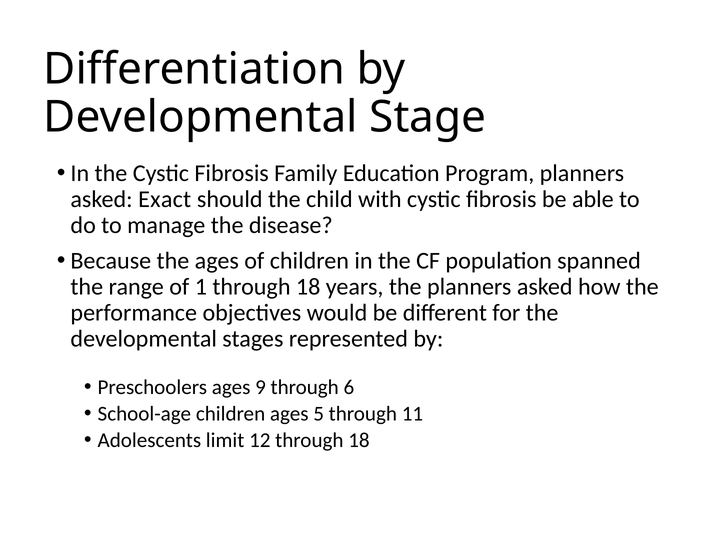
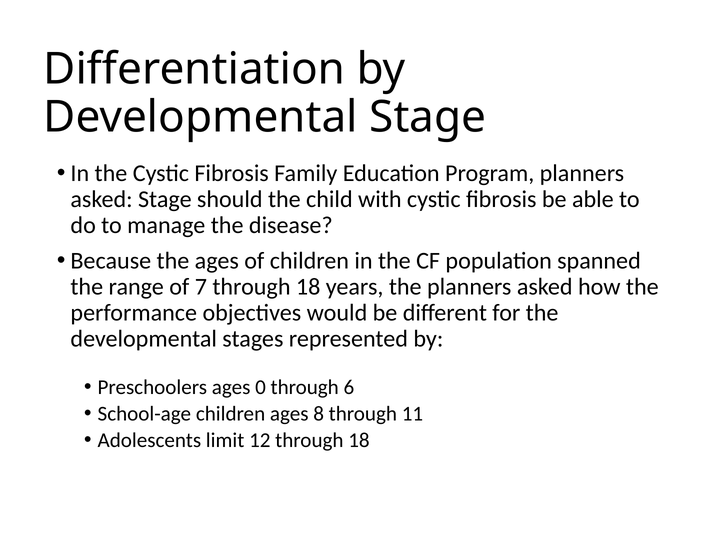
asked Exact: Exact -> Stage (165, 199)
1: 1 -> 7 (201, 287)
9: 9 -> 0 (260, 387)
5: 5 -> 8 (319, 414)
